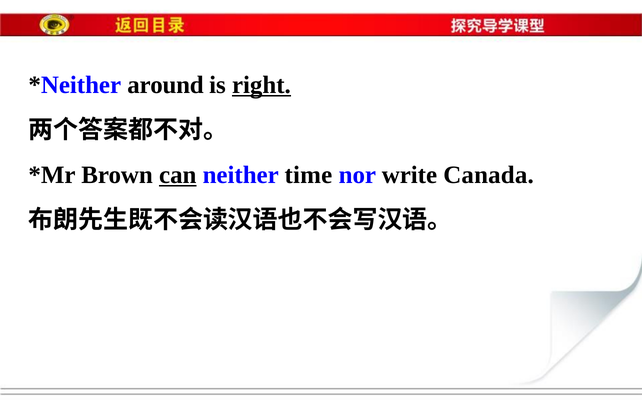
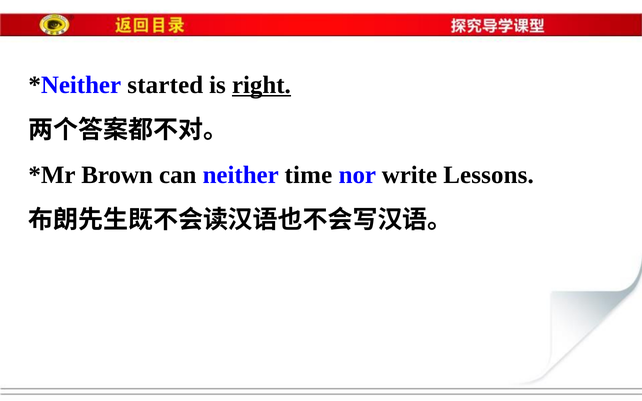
around: around -> started (165, 85)
can underline: present -> none (178, 175)
Canada: Canada -> Lessons (489, 175)
